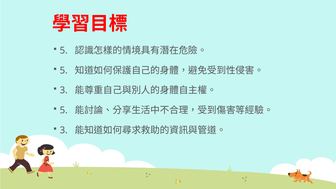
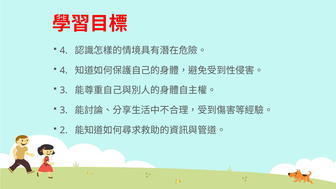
5: 5 -> 4 (64, 51)
5: 5 -> 4 (64, 70)
5: 5 -> 3 (64, 110)
3: 3 -> 2 (64, 130)
